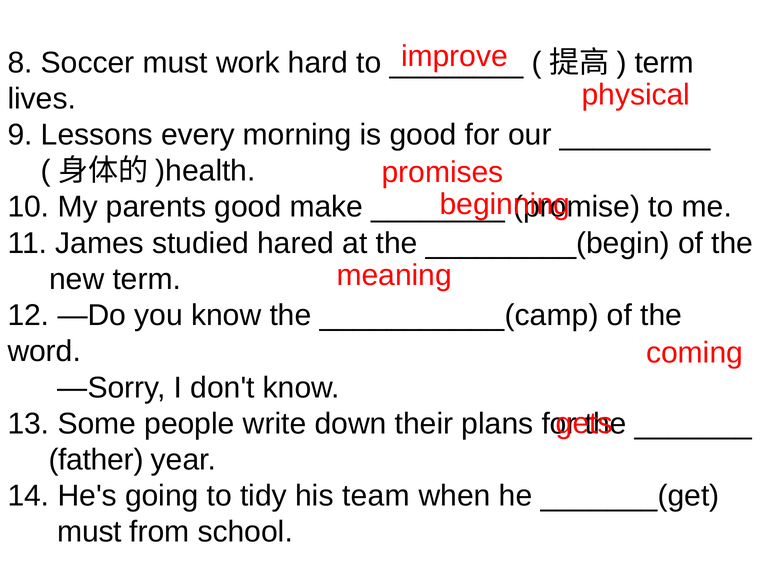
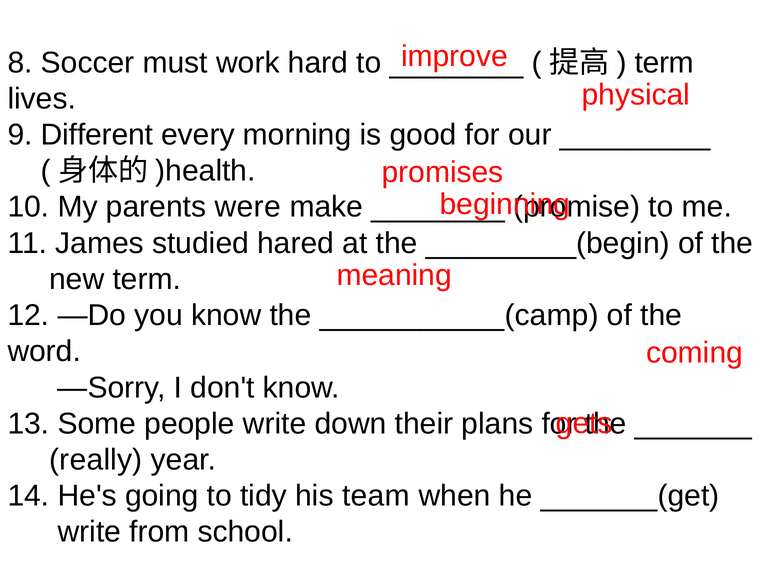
Lessons: Lessons -> Different (97, 135)
parents good: good -> were (248, 207)
father: father -> really (96, 460)
must: must -> write (89, 532)
